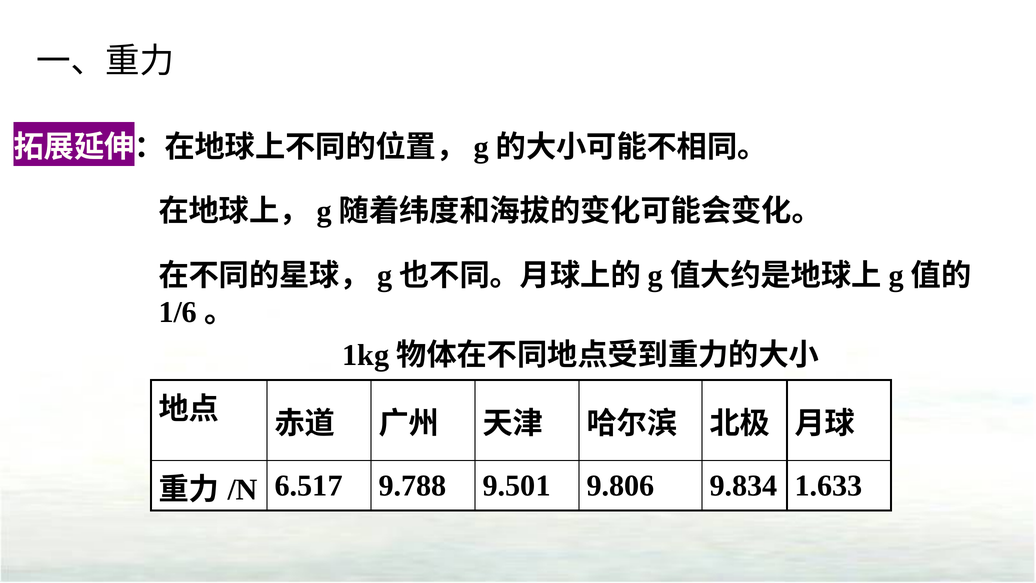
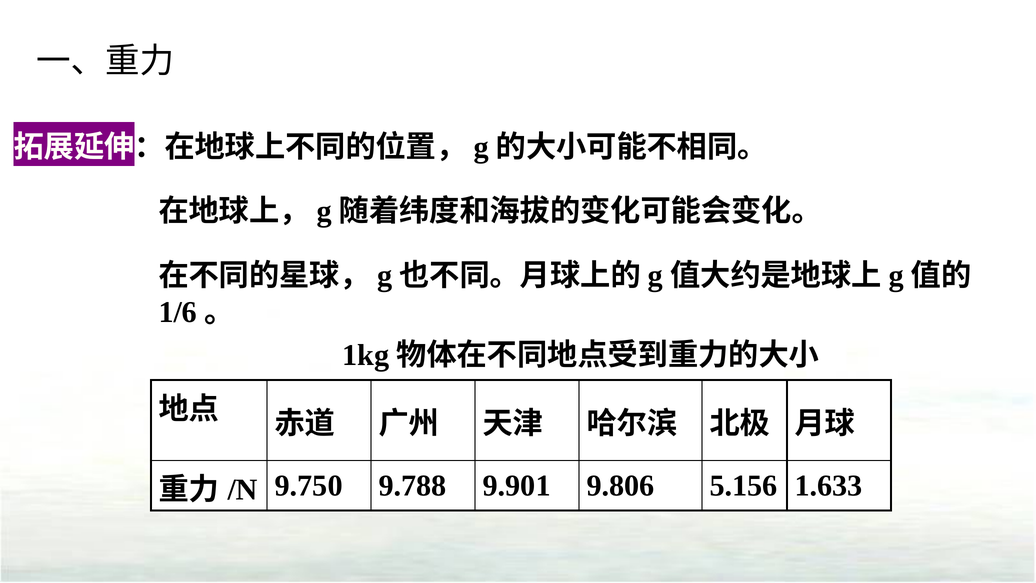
6.517: 6.517 -> 9.750 (309, 486)
9.501: 9.501 -> 9.901 (517, 486)
9.834: 9.834 -> 5.156 (744, 486)
